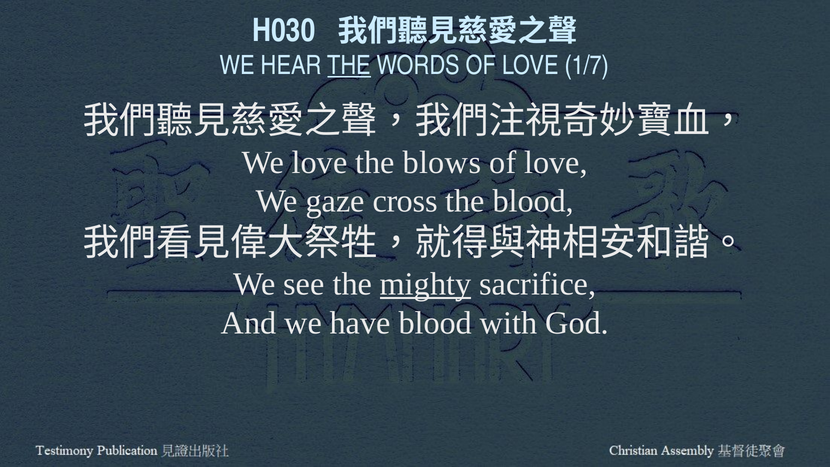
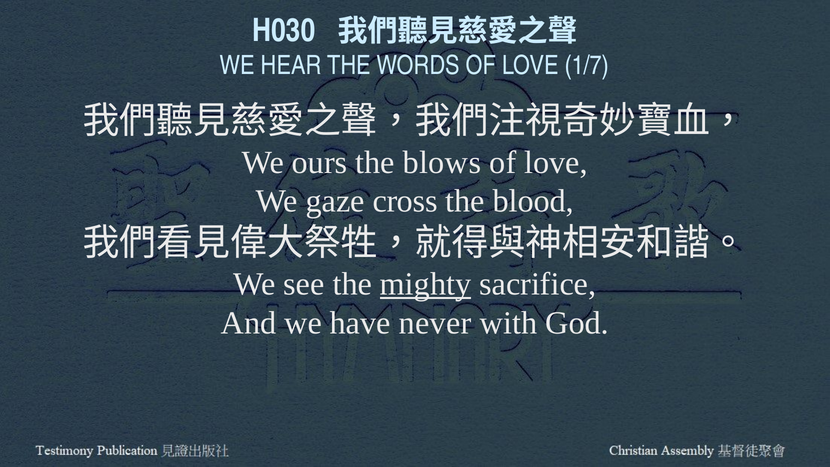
THE underline: present -> none (349, 65)
We love: love -> ours (320, 162)
have blood: blood -> never (435, 323)
